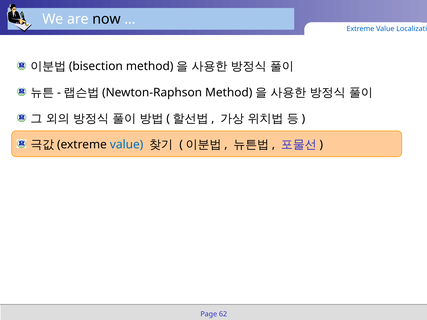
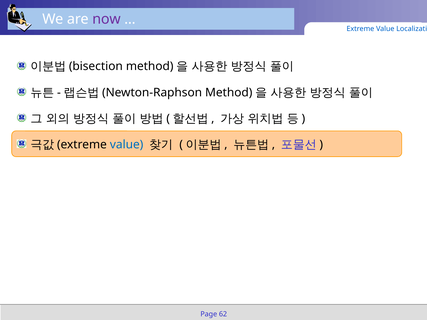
now colour: black -> purple (106, 19)
